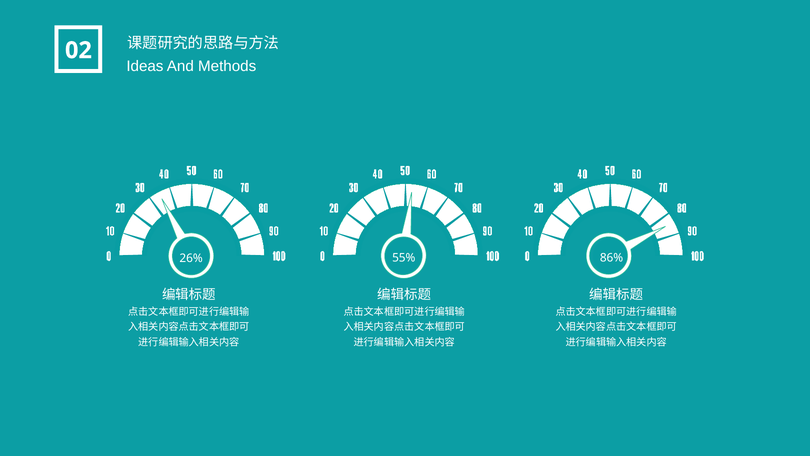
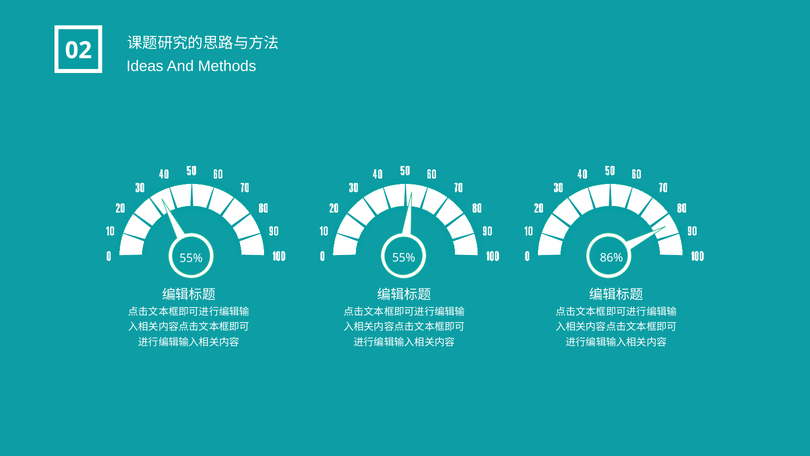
26%: 26% -> 55% (191, 258)
